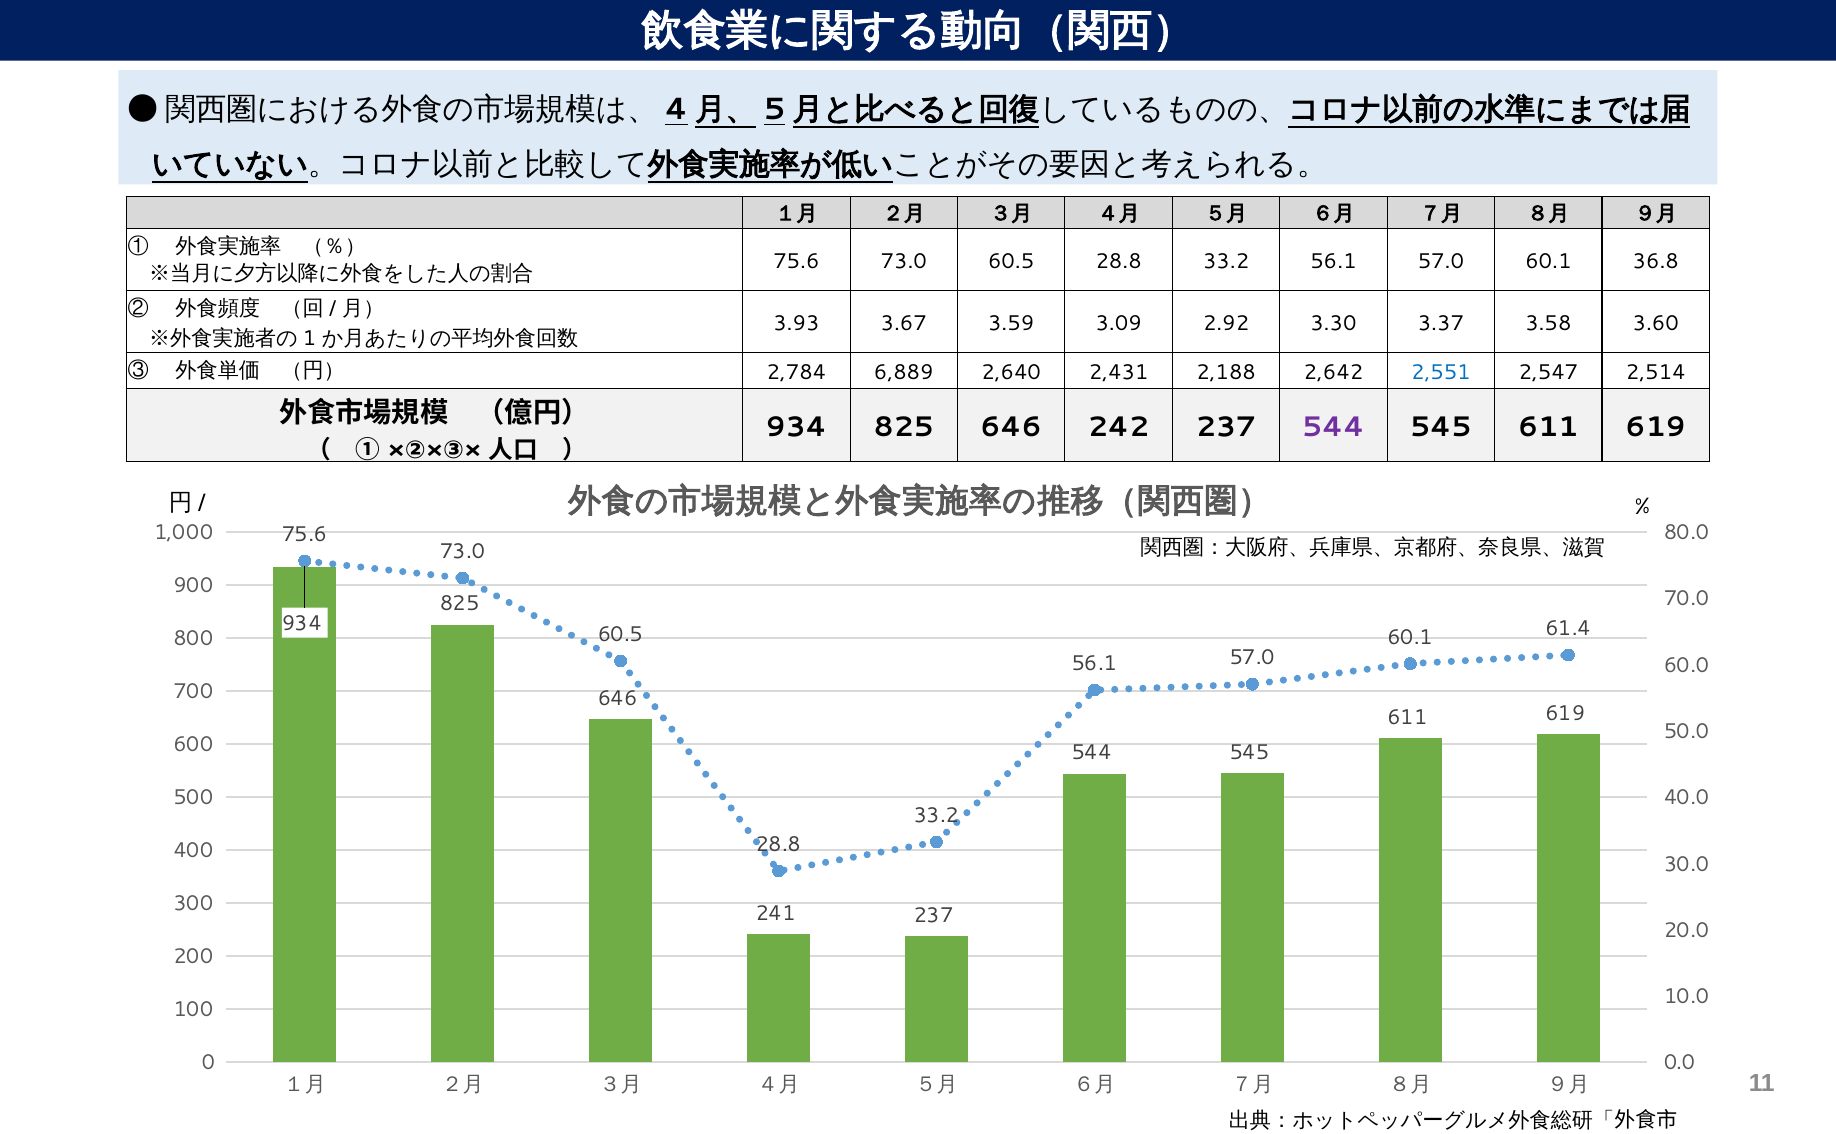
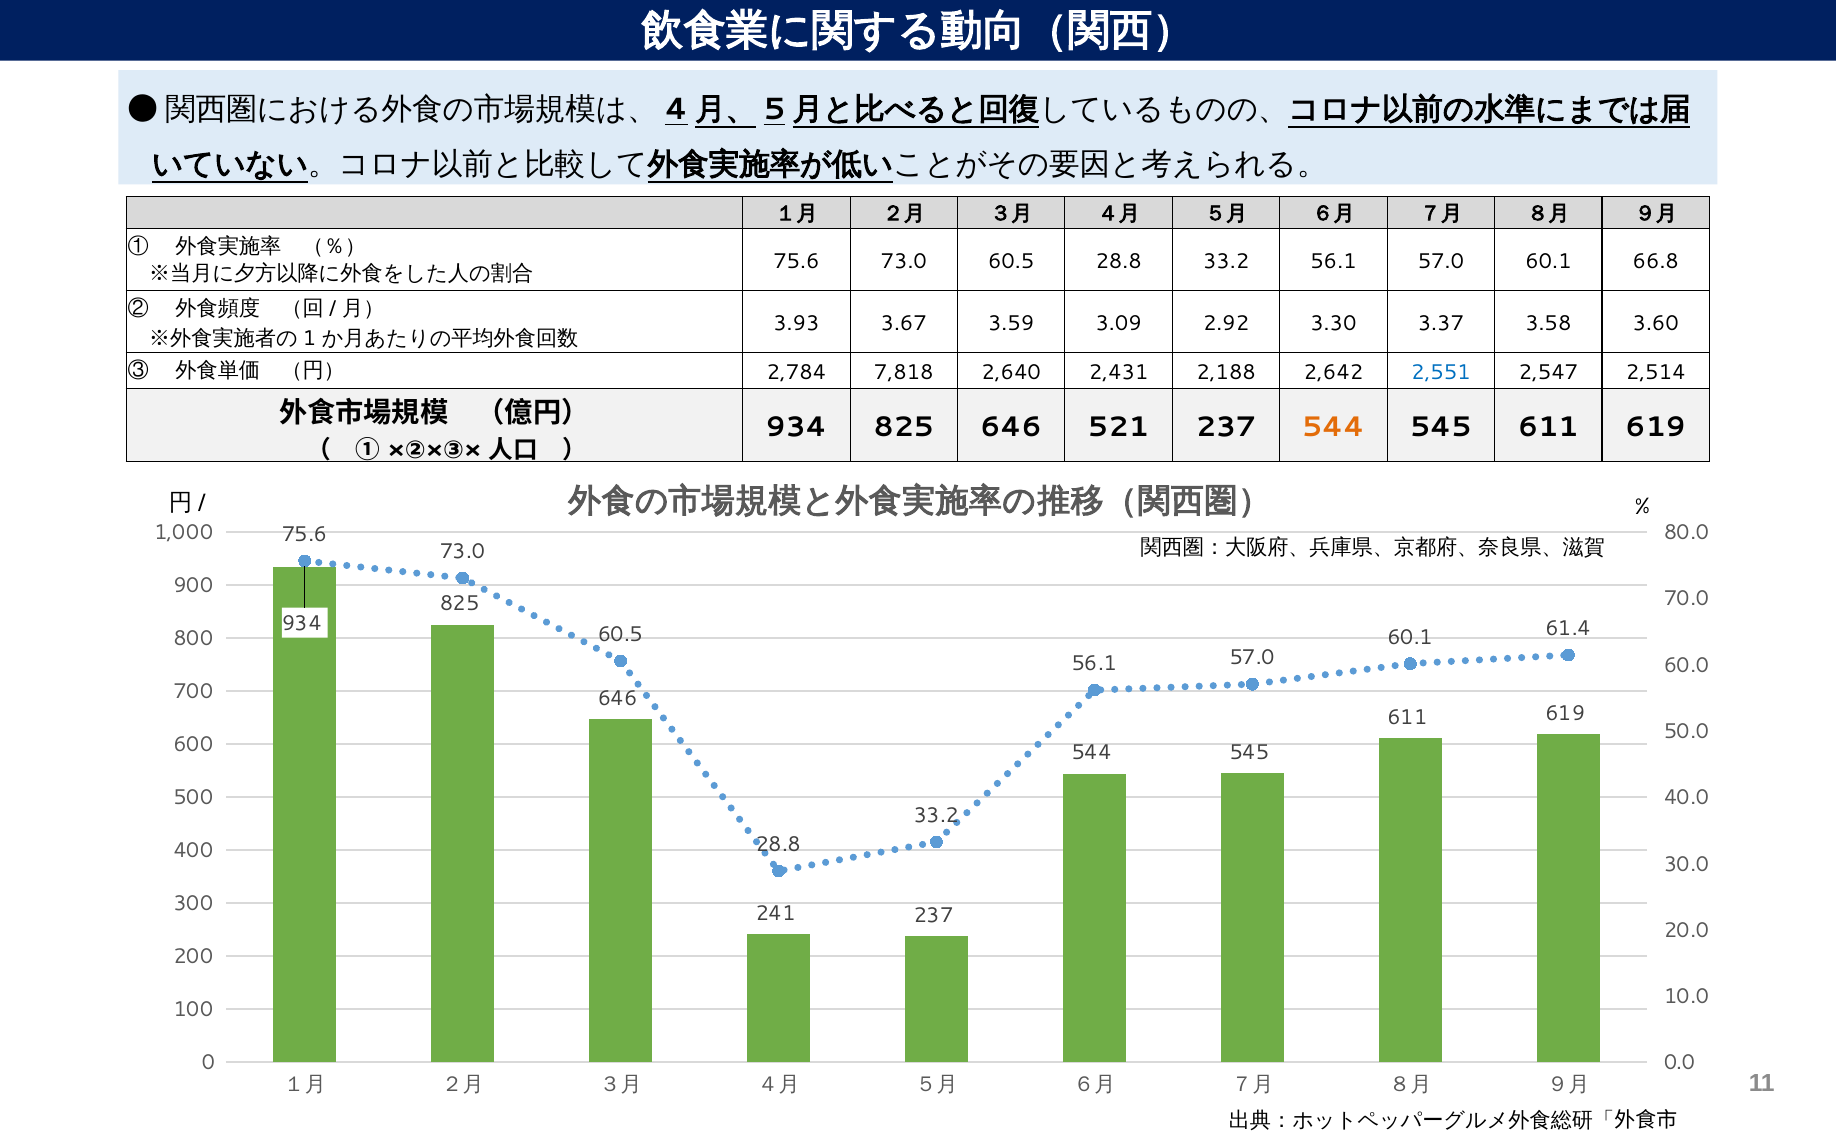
36.8: 36.8 -> 66.8 (1656, 261)
6,889: 6,889 -> 7,818 (904, 372)
242: 242 -> 521 (1118, 427)
544 colour: purple -> orange (1333, 427)
